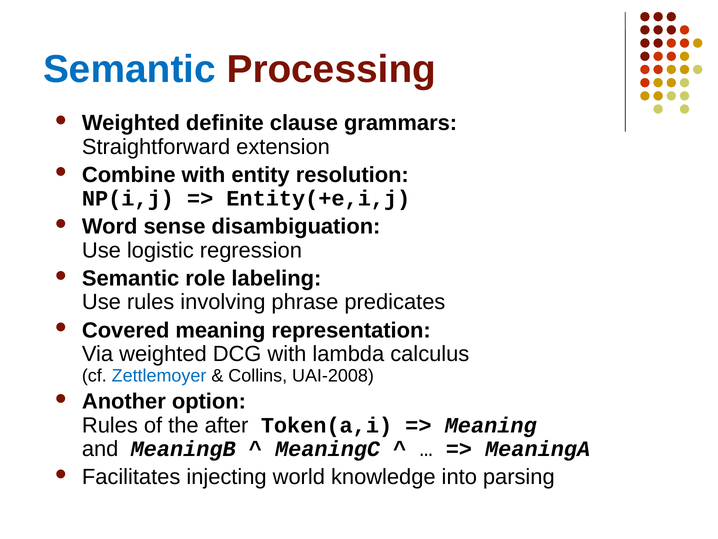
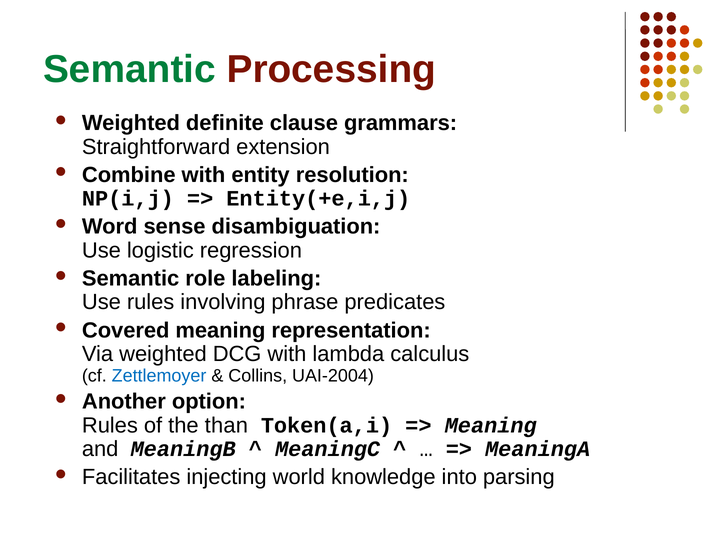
Semantic colour: blue -> green (129, 69)
UAI-2008: UAI-2008 -> UAI-2004 (333, 375)
after: after -> than (226, 425)
